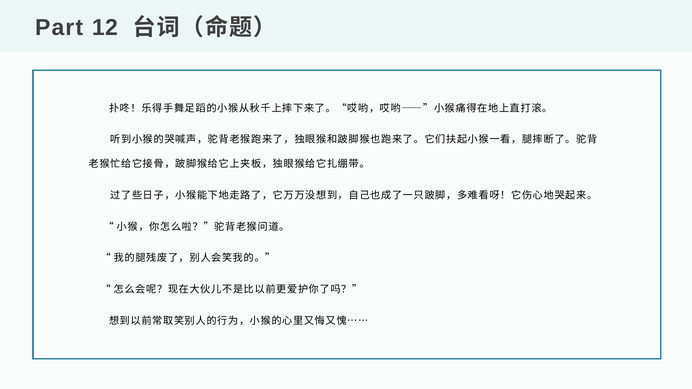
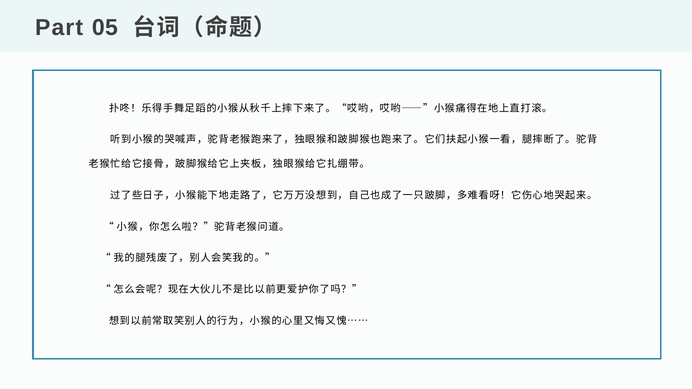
12: 12 -> 05 (105, 28)
